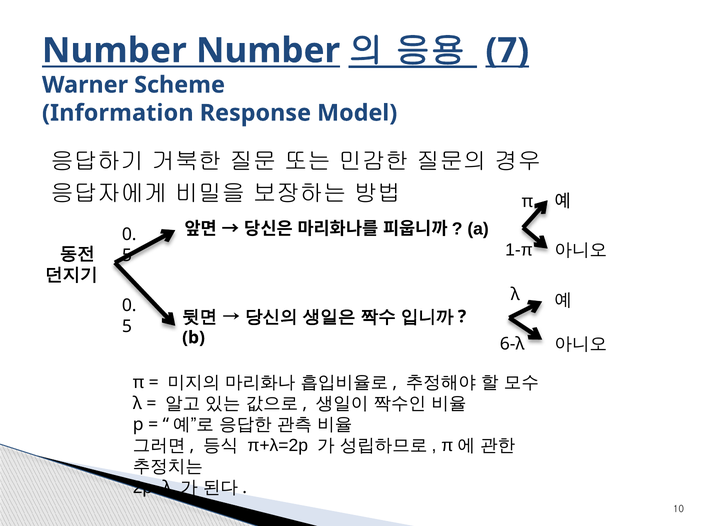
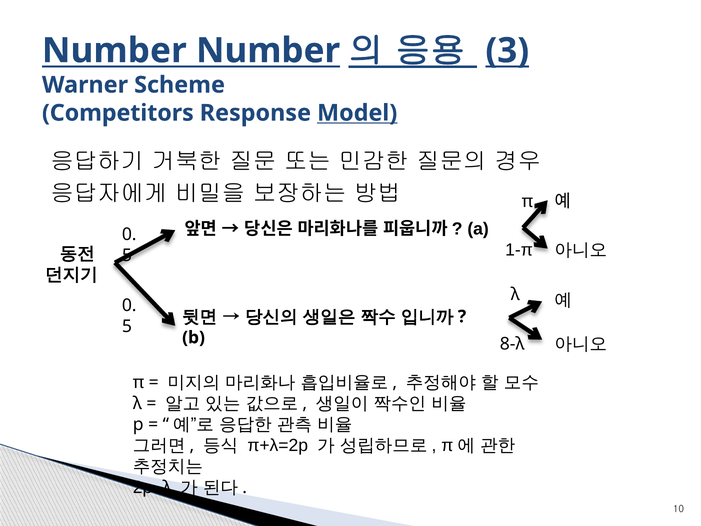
7: 7 -> 3 (507, 51)
Information: Information -> Competitors (118, 113)
Model underline: none -> present (357, 113)
6-λ: 6-λ -> 8-λ (512, 344)
